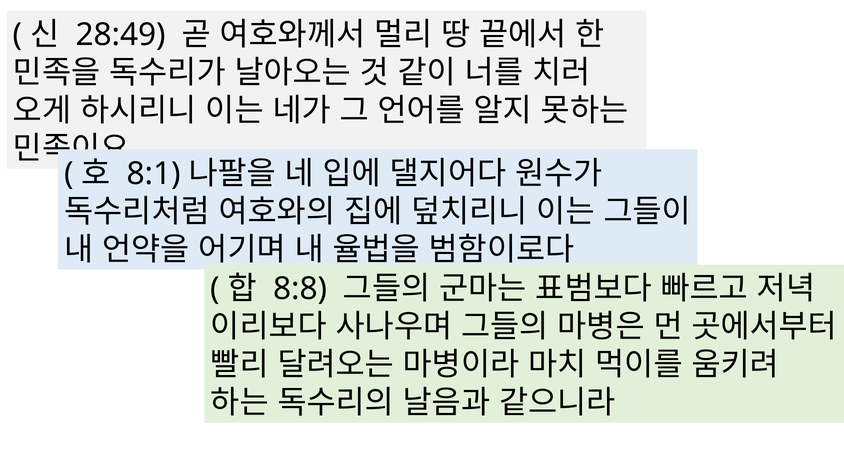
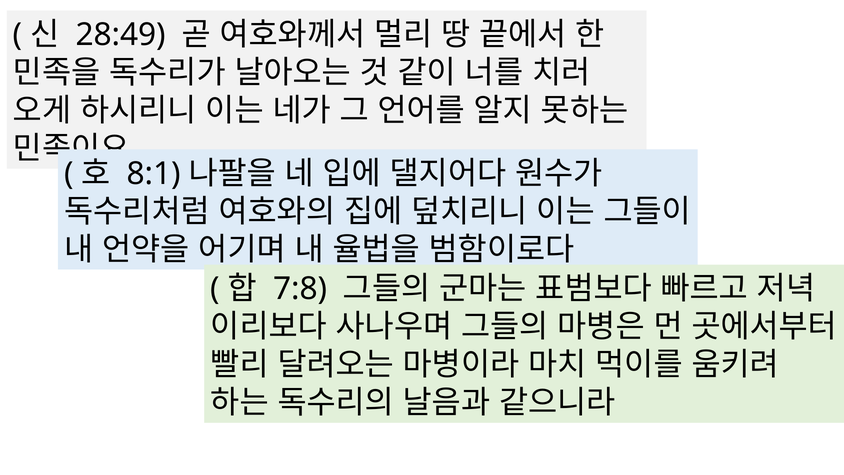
8:8: 8:8 -> 7:8 (300, 289)
